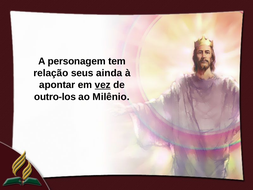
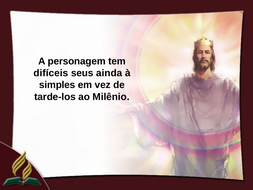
relação: relação -> difíceis (51, 73)
apontar: apontar -> simples (57, 85)
vez underline: present -> none (103, 85)
outro-los: outro-los -> tarde-los (55, 97)
